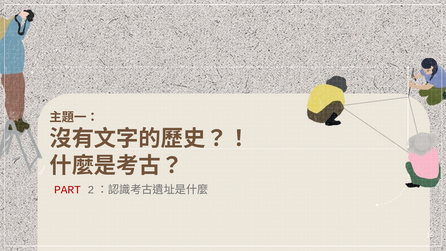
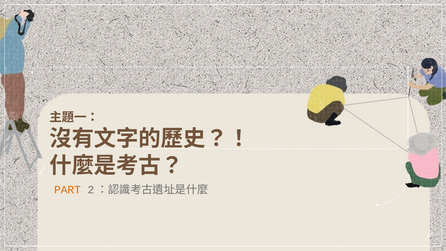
PART colour: red -> orange (67, 190)
